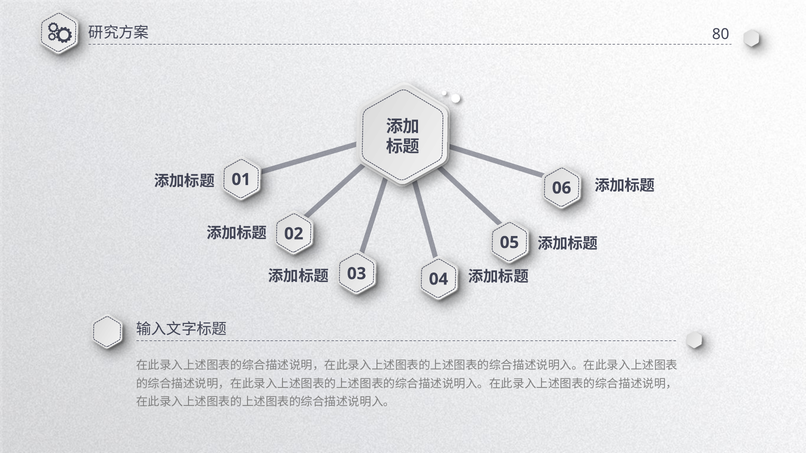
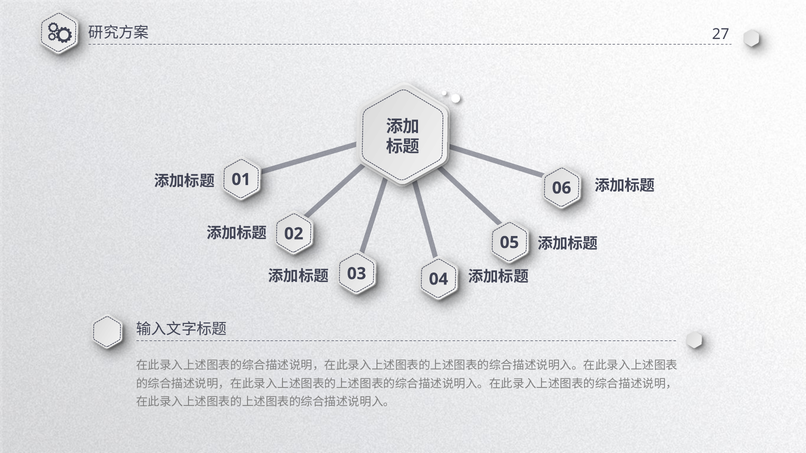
80: 80 -> 27 (721, 34)
